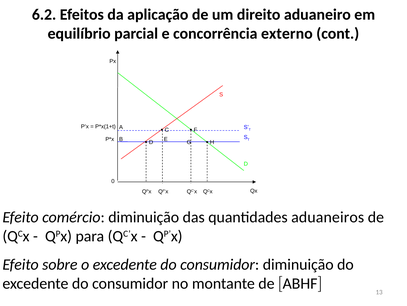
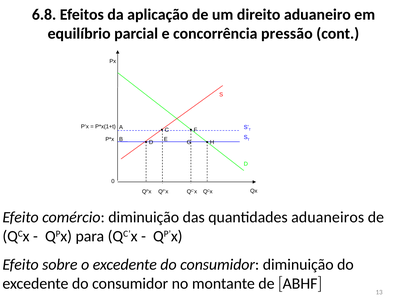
6.2: 6.2 -> 6.8 (44, 15)
externo: externo -> pressão (287, 34)
